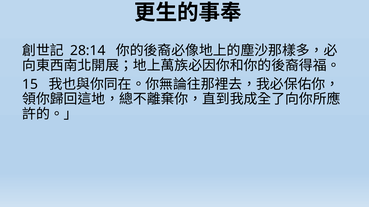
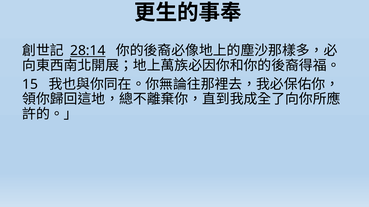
28:14 underline: none -> present (88, 51)
